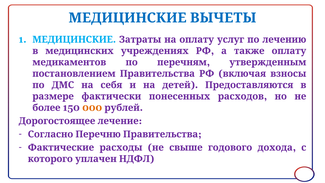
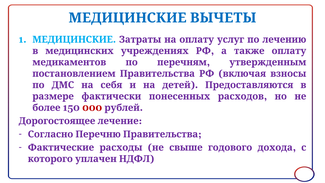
000 colour: orange -> red (92, 108)
